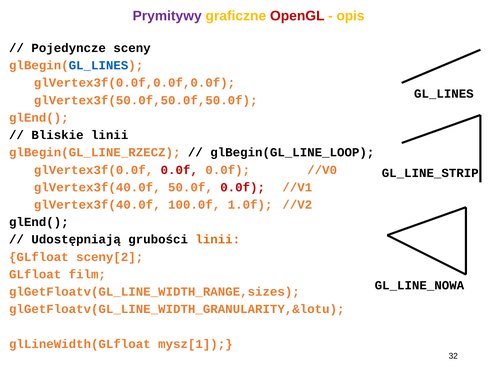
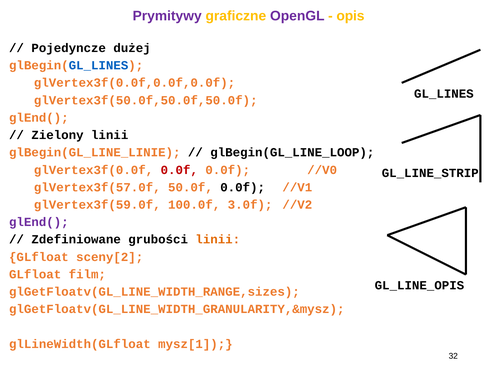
OpenGL colour: red -> purple (297, 16)
sceny: sceny -> dużej (132, 48)
Bliskie: Bliskie -> Zielony (57, 135)
glBegin(GL_LINE_RZECZ: glBegin(GL_LINE_RZECZ -> glBegin(GL_LINE_LINIE (95, 152)
glVertex3f(40.0f: glVertex3f(40.0f -> glVertex3f(57.0f (97, 187)
0.0f colour: red -> black (243, 187)
glVertex3f(40.0f: glVertex3f(40.0f -> glVertex3f(59.0f (97, 205)
1.0f: 1.0f -> 3.0f (250, 205)
glEnd( colour: black -> purple (39, 222)
Udostępniają: Udostępniają -> Zdefiniowane (76, 239)
GL_LINE_NOWA: GL_LINE_NOWA -> GL_LINE_OPIS (419, 285)
glGetFloatv(GL_LINE_WIDTH_GRANULARITY,&lotu: glGetFloatv(GL_LINE_WIDTH_GRANULARITY,&lotu -> glGetFloatv(GL_LINE_WIDTH_GRANULARITY,&mysz (177, 309)
